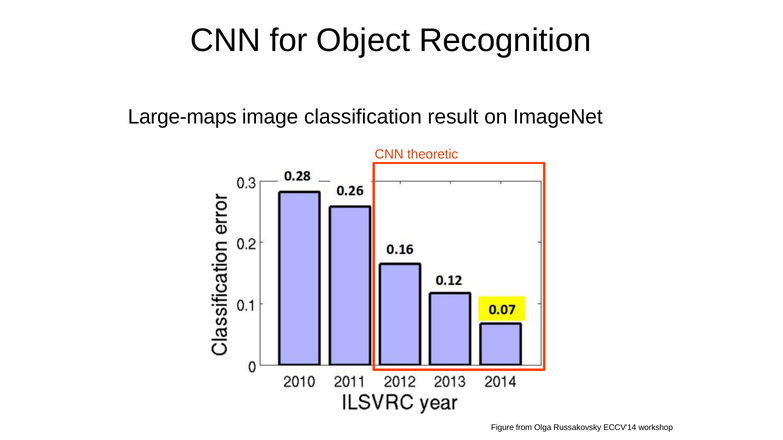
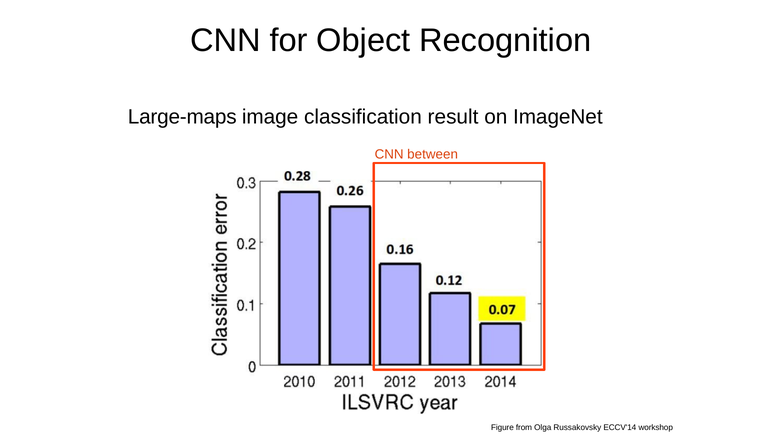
theoretic: theoretic -> between (433, 155)
